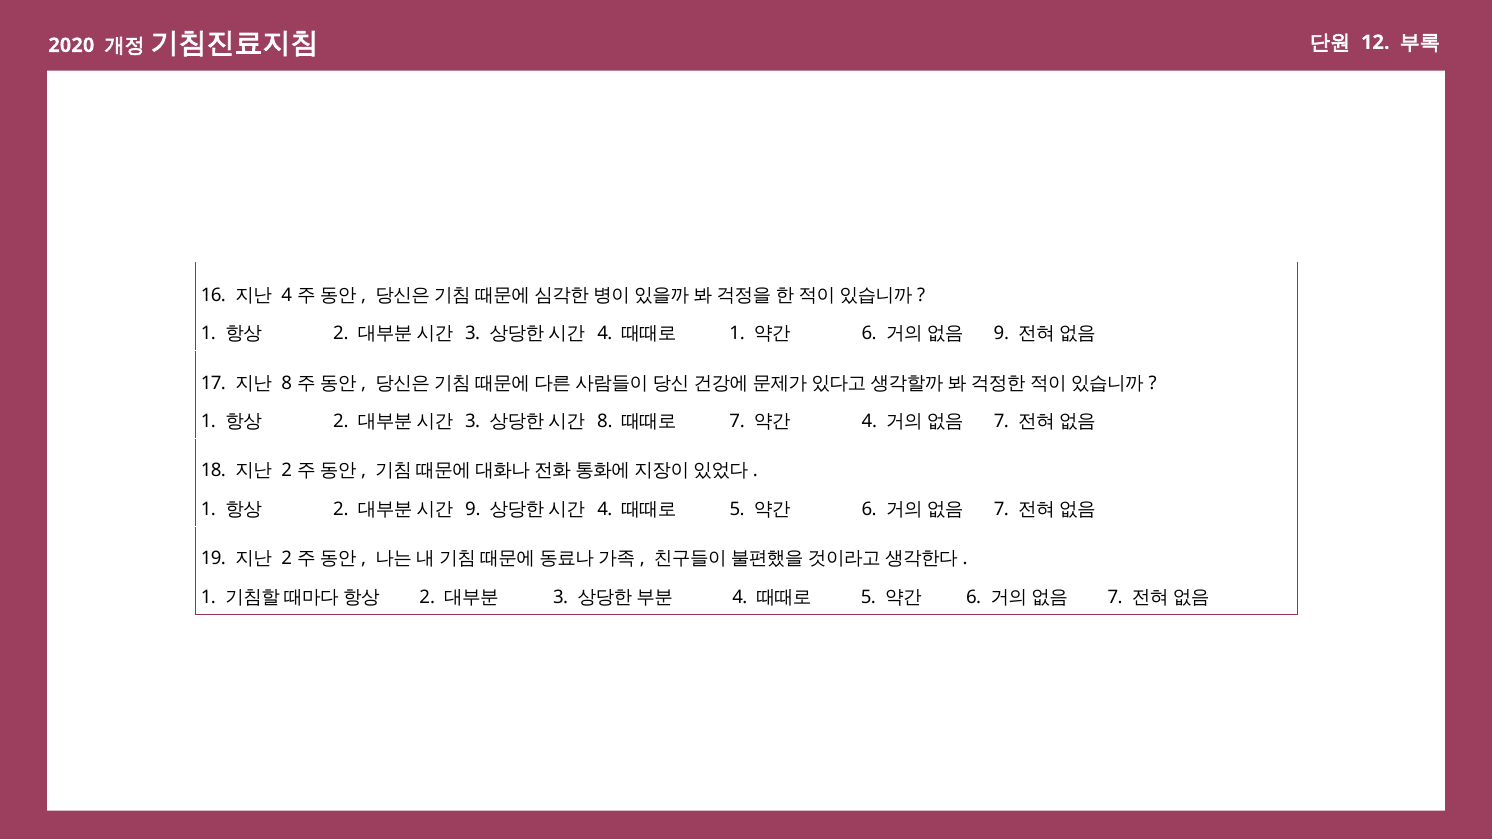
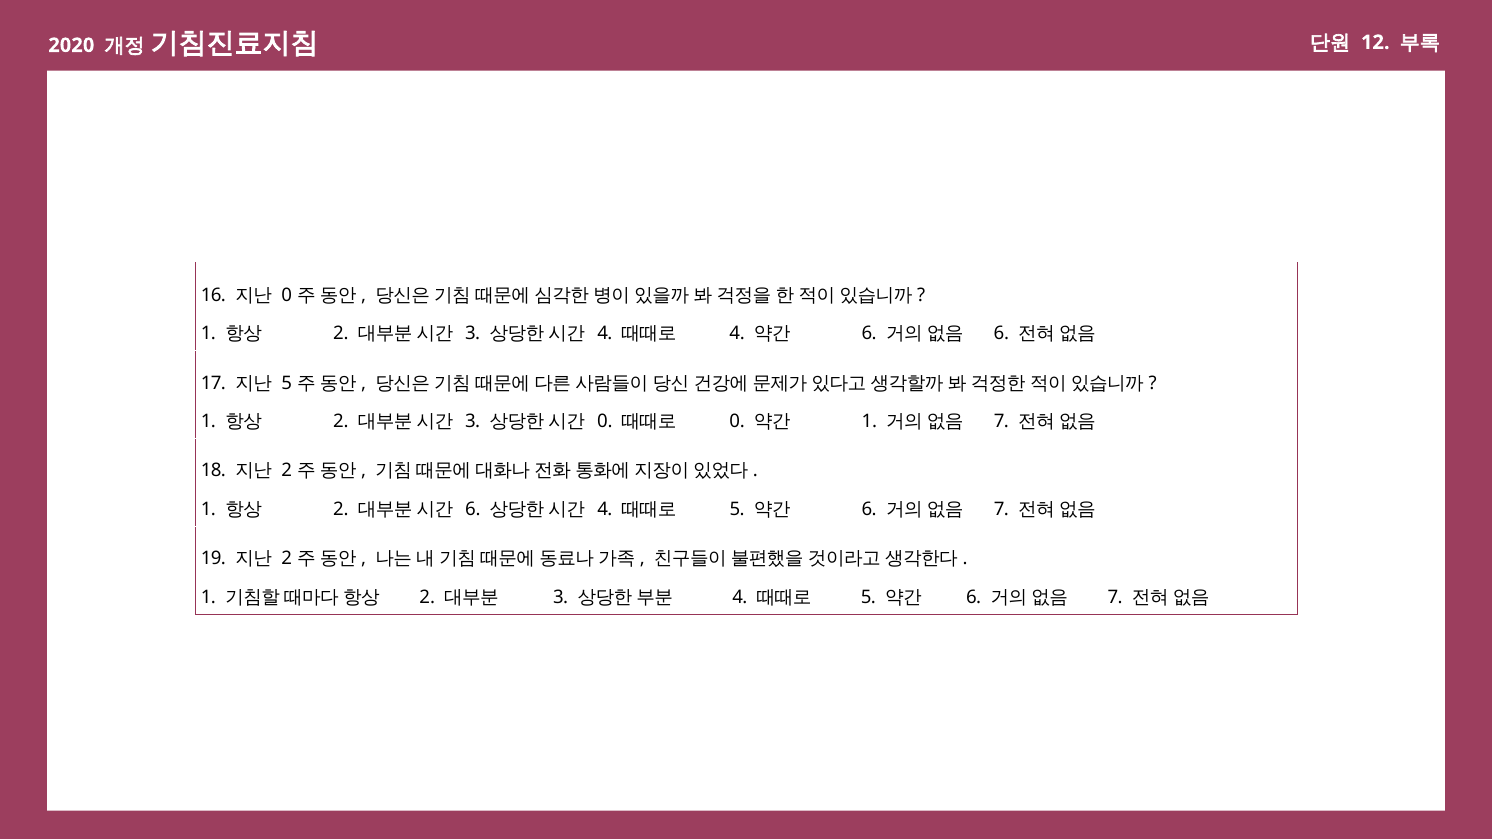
4: 4 -> 0 (287, 295)
1: 1 -> 4 (737, 333)
9: 9 -> 6 (1001, 333)
8: 8 -> 5 (287, 383)
8: 8 -> 0 (605, 421)
7: 7 -> 0 (737, 421)
4: 4 -> 1 (869, 421)
9: 9 -> 6 (473, 509)
